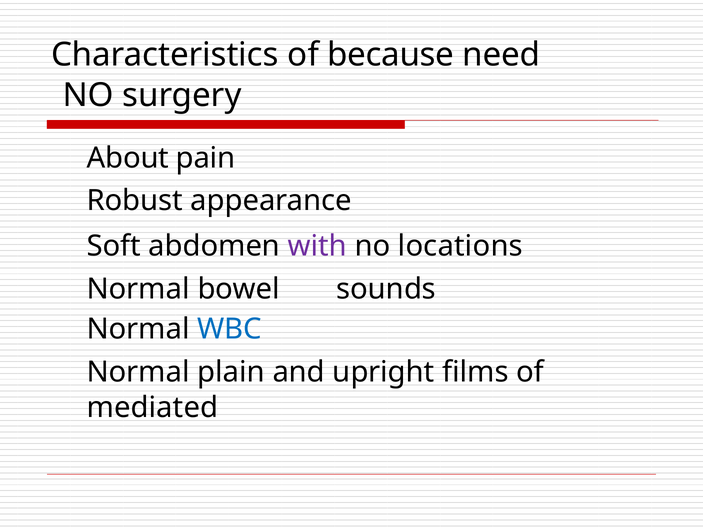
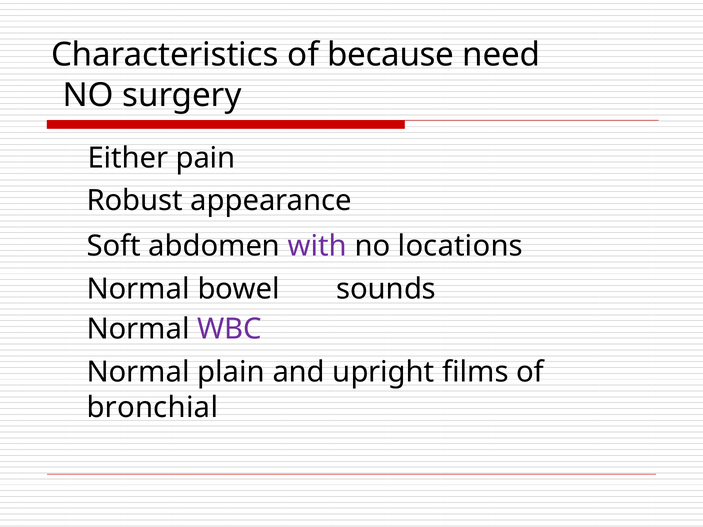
About: About -> Either (128, 158)
WBC colour: blue -> purple (230, 329)
mediated: mediated -> bronchial (152, 408)
